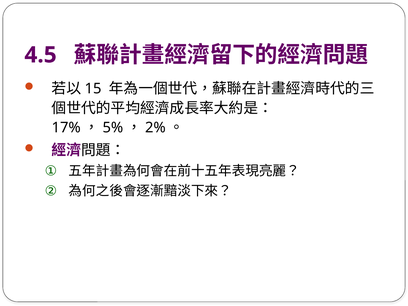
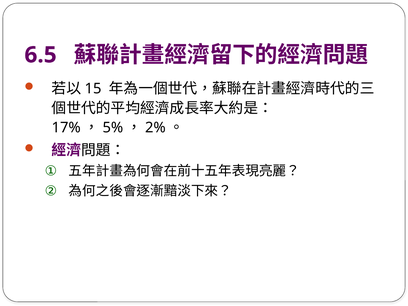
4.5: 4.5 -> 6.5 (41, 55)
